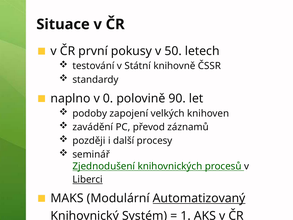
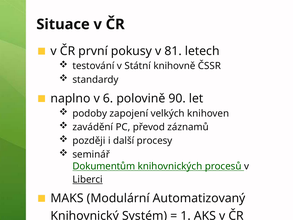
50: 50 -> 81 (173, 51)
0: 0 -> 6 (108, 98)
Zjednodušení: Zjednodušení -> Dokumentům (104, 166)
Automatizovaný underline: present -> none (199, 198)
